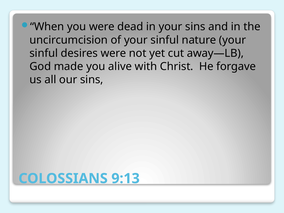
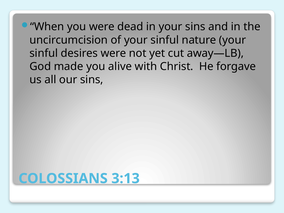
9:13: 9:13 -> 3:13 (126, 179)
